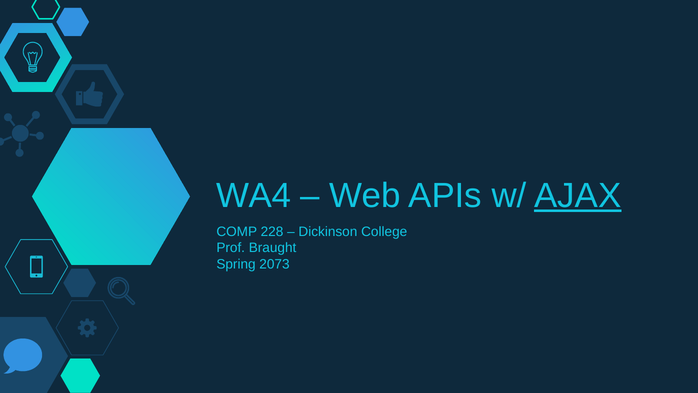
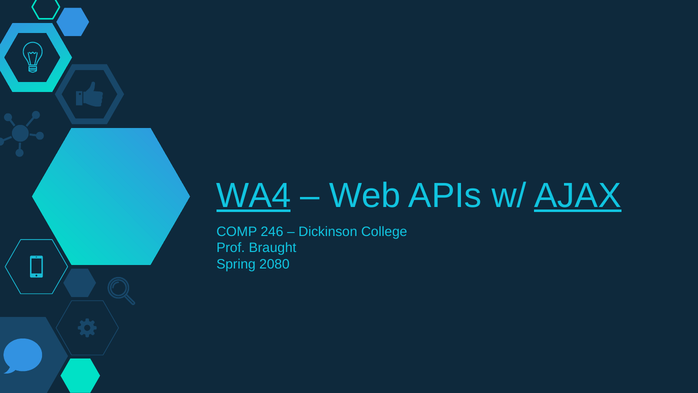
WA4 underline: none -> present (254, 196)
228: 228 -> 246 (272, 231)
2073: 2073 -> 2080 (274, 264)
